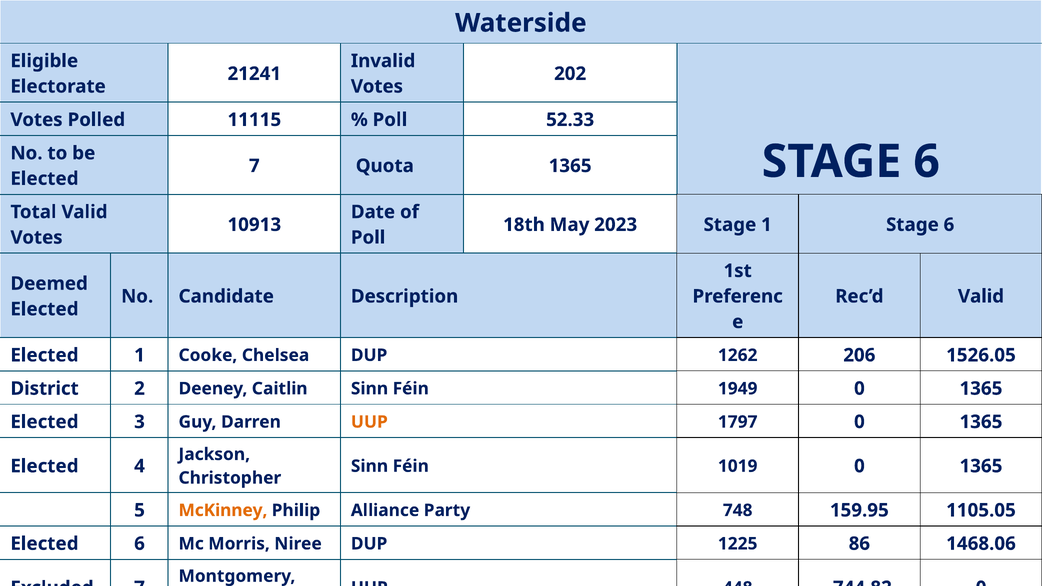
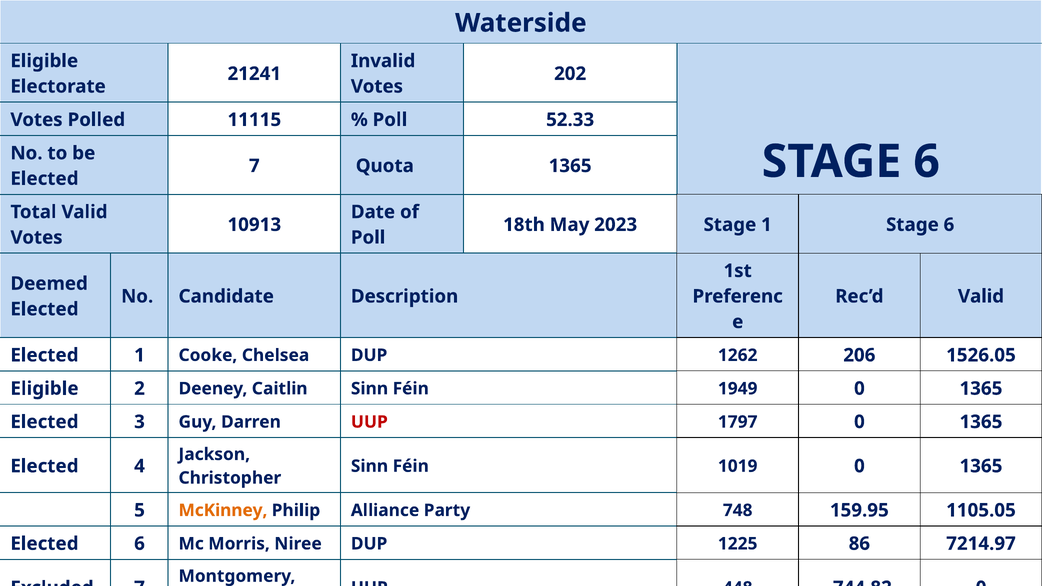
District: District -> Eligible (45, 389)
UUP colour: orange -> red (369, 422)
1468.06: 1468.06 -> 7214.97 (981, 544)
